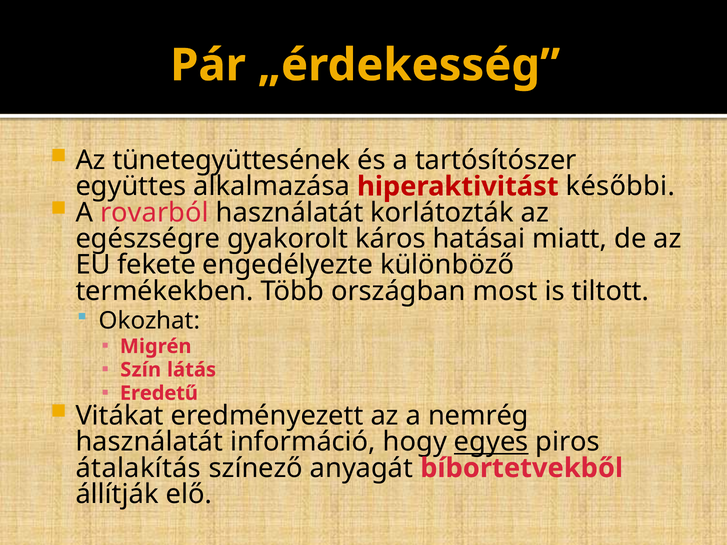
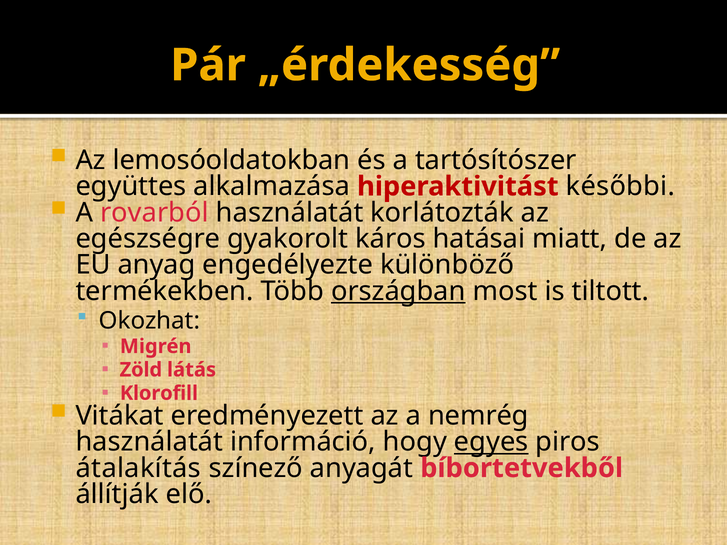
tünetegyüttesének: tünetegyüttesének -> lemosóoldatokban (232, 160)
fekete: fekete -> anyag (157, 265)
országban underline: none -> present (398, 291)
Szín: Szín -> Zöld (141, 370)
Eredetű: Eredetű -> Klorofill (159, 393)
